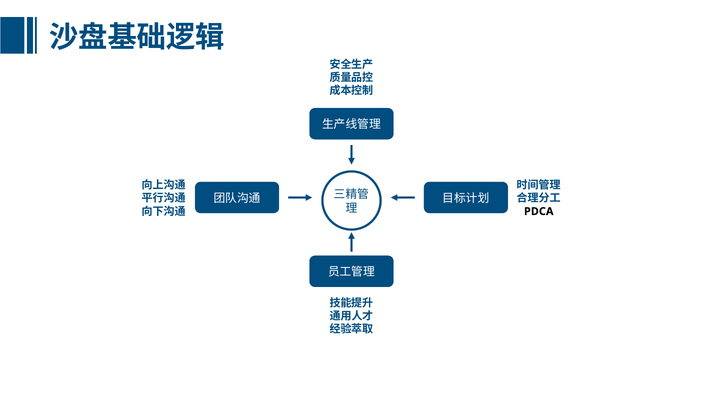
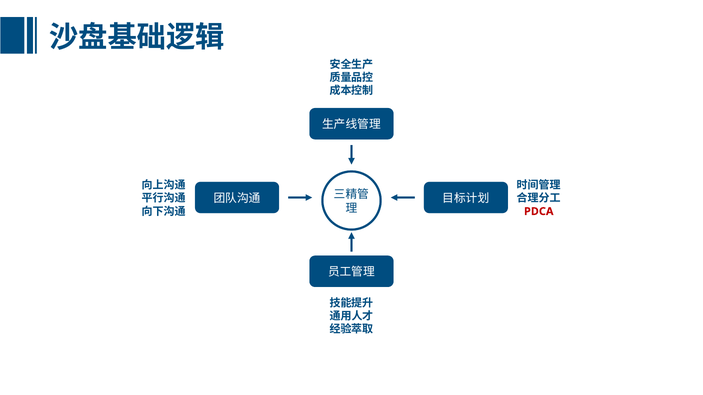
PDCA colour: black -> red (539, 212)
